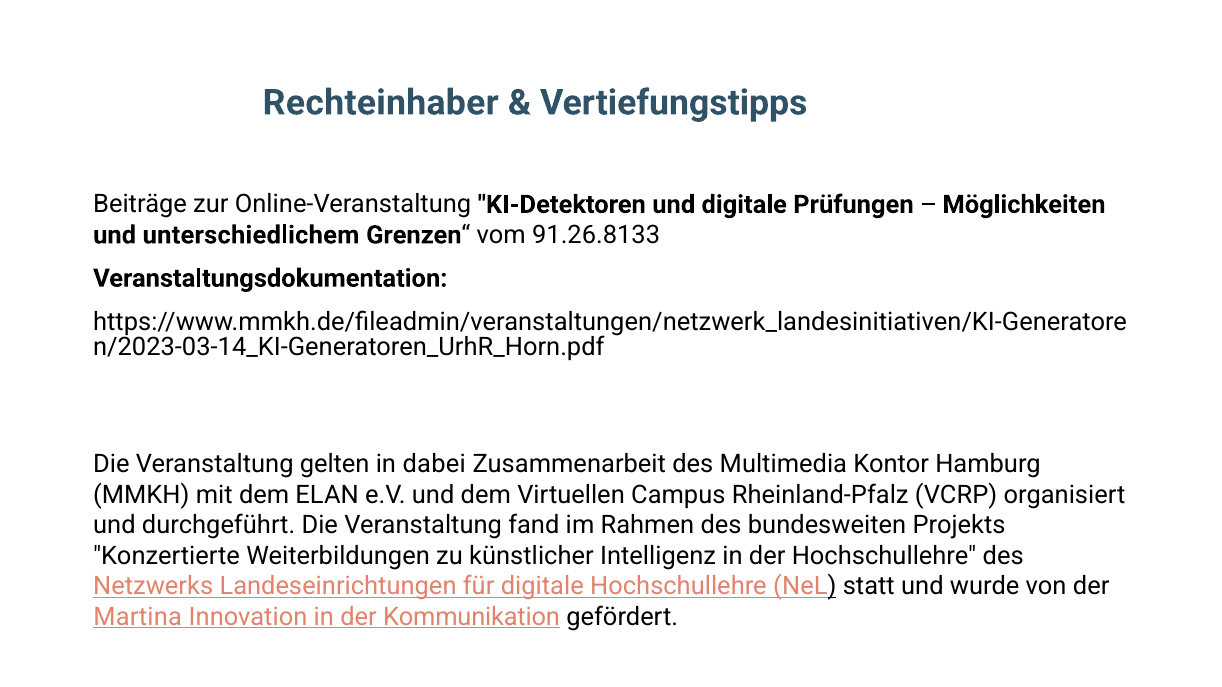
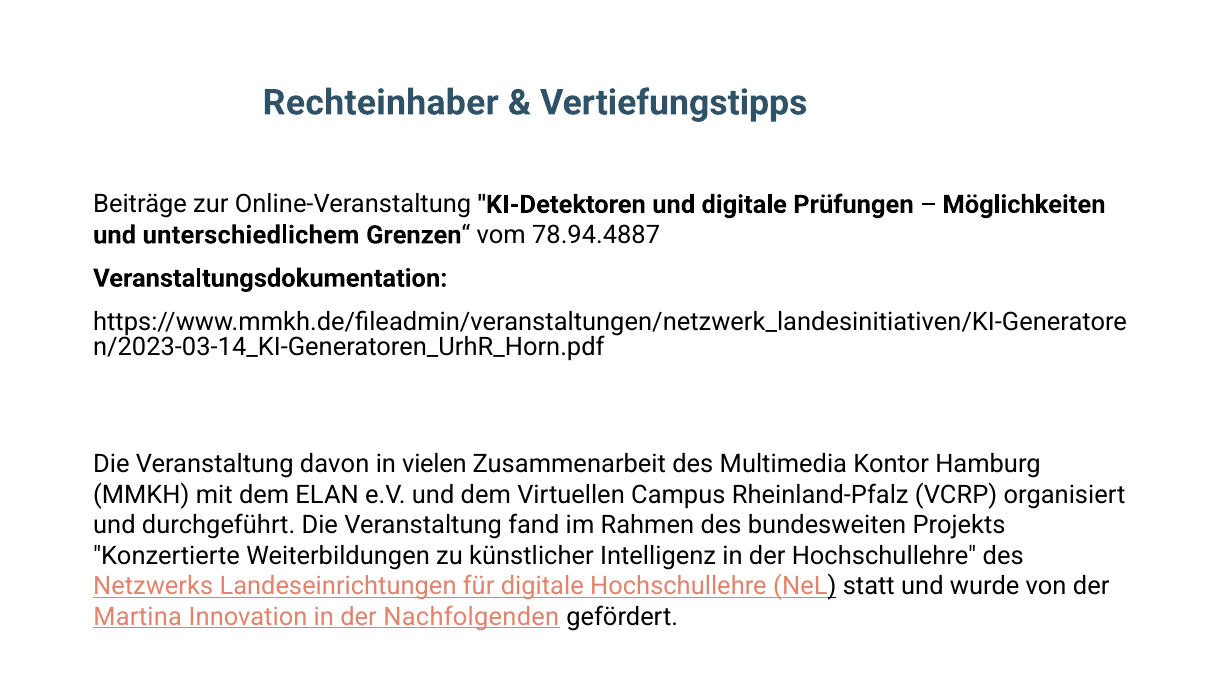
91.26.8133: 91.26.8133 -> 78.94.4887 (596, 235)
gelten: gelten -> davon (335, 464)
dabei: dabei -> vielen (434, 464)
Kommunikation: Kommunikation -> Nachfolgenden (471, 617)
